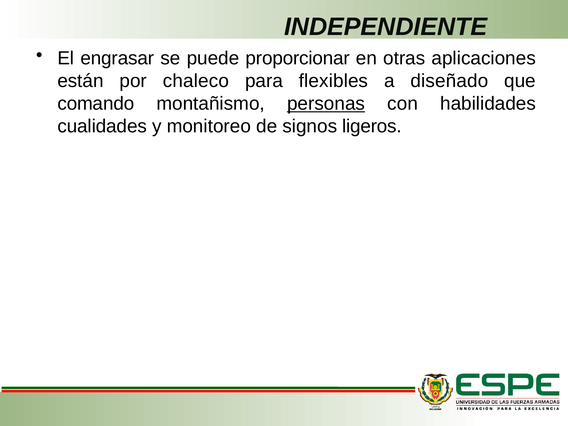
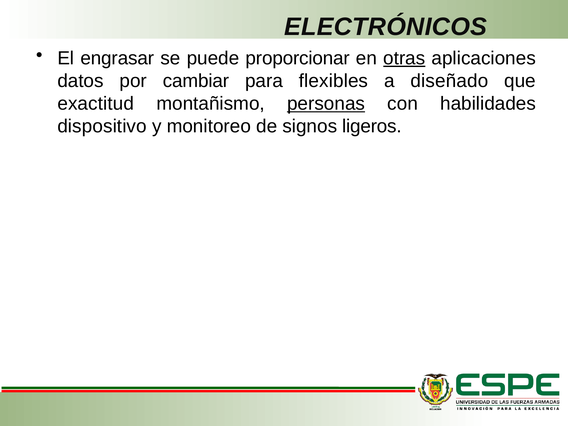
INDEPENDIENTE: INDEPENDIENTE -> ELECTRÓNICOS (386, 27)
otras underline: none -> present (404, 58)
están: están -> datos (80, 81)
chaleco: chaleco -> cambiar (196, 81)
comando: comando -> exactitud (96, 104)
cualidades: cualidades -> dispositivo (102, 126)
